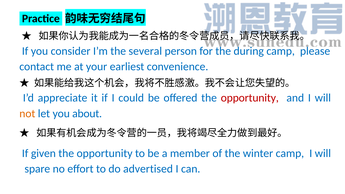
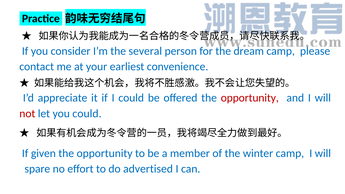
during: during -> dream (249, 51)
not colour: orange -> red (27, 114)
you about: about -> could (87, 114)
